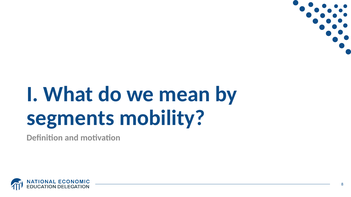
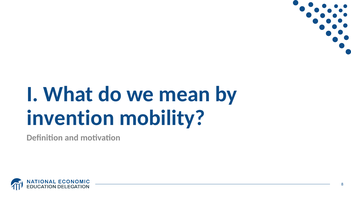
segments: segments -> invention (70, 118)
